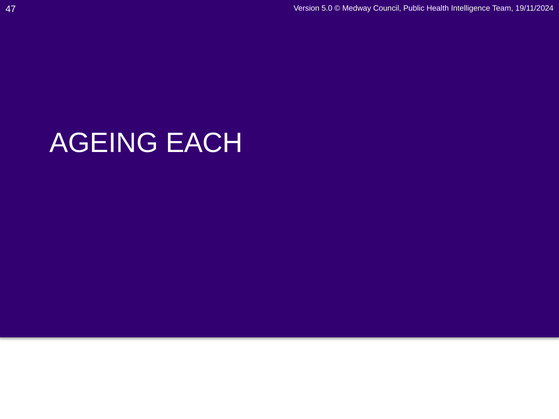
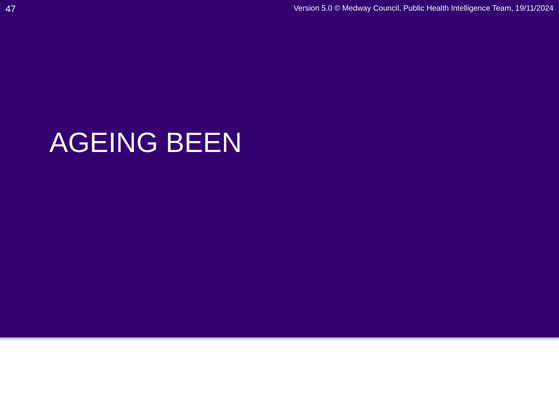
EACH: EACH -> BEEN (204, 143)
